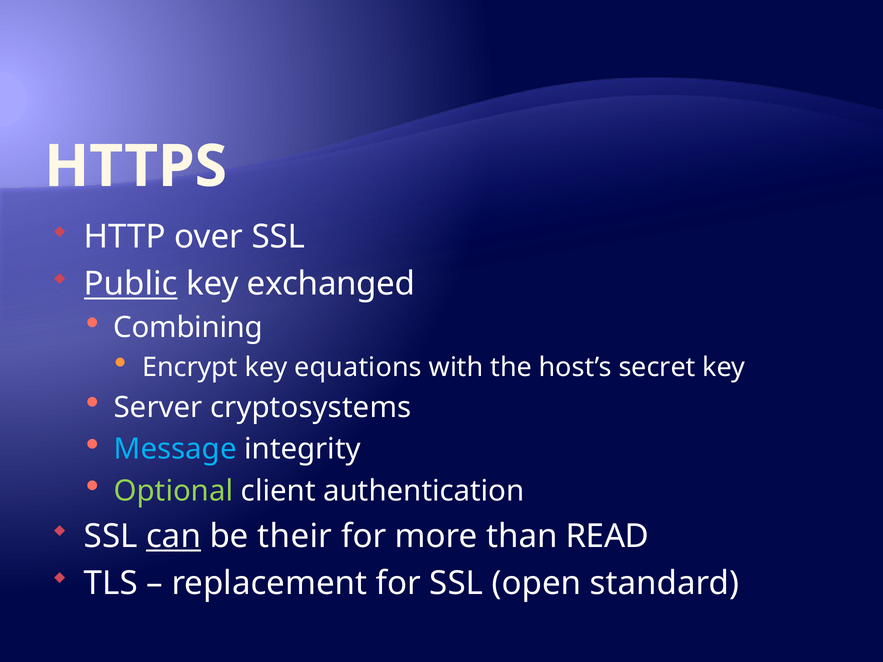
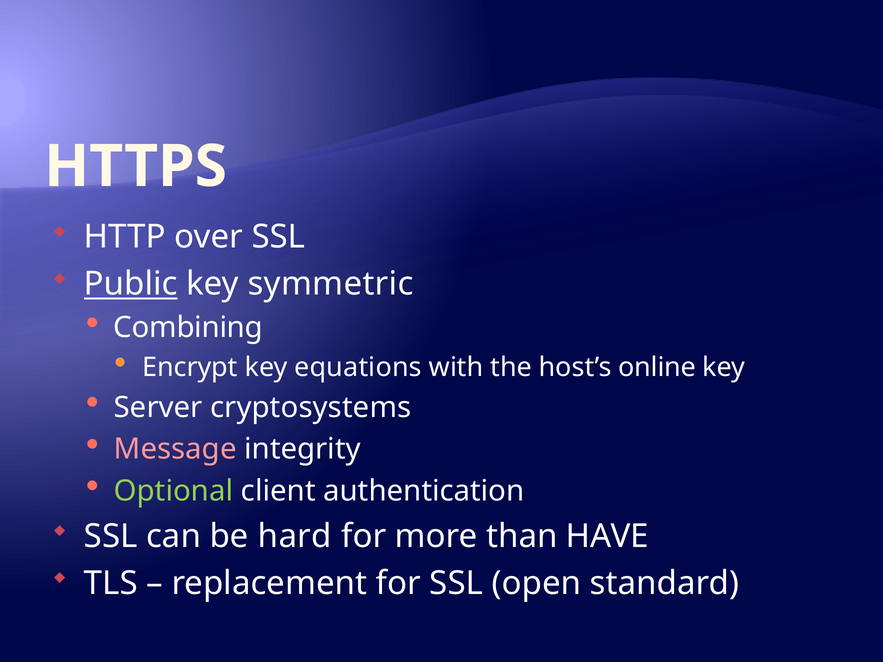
exchanged: exchanged -> symmetric (331, 284)
secret: secret -> online (657, 367)
Message colour: light blue -> pink (175, 449)
can underline: present -> none (174, 536)
their: their -> hard (295, 536)
READ: READ -> HAVE (607, 536)
